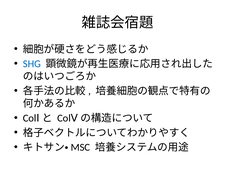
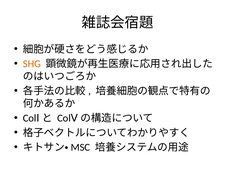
SHG colour: blue -> orange (32, 64)
